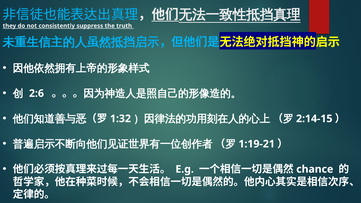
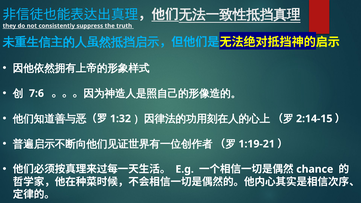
2:6: 2:6 -> 7:6 (36, 93)
